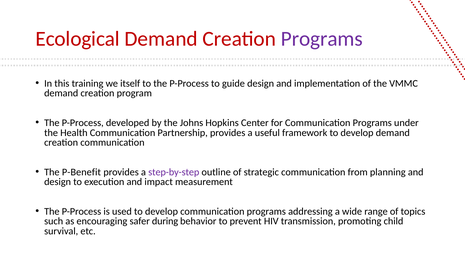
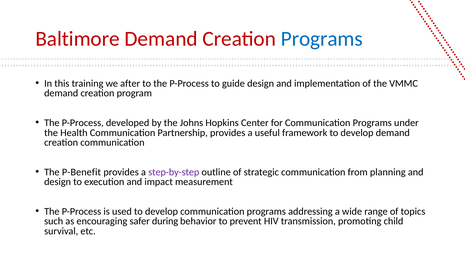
Ecological: Ecological -> Baltimore (78, 39)
Programs colour: purple -> blue (322, 39)
itself: itself -> after (130, 84)
